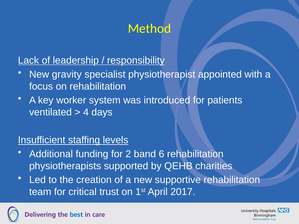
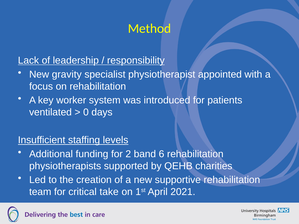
4: 4 -> 0 (86, 112)
trust: trust -> take (109, 192)
2017: 2017 -> 2021 (183, 192)
